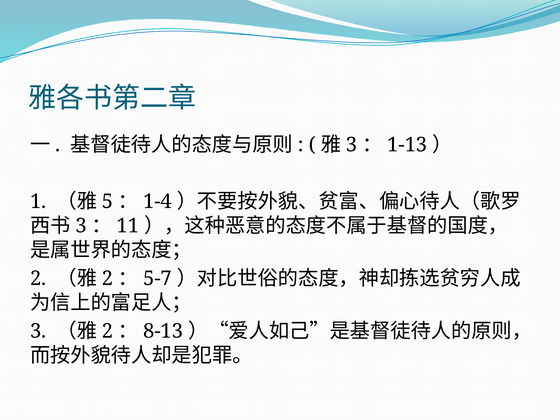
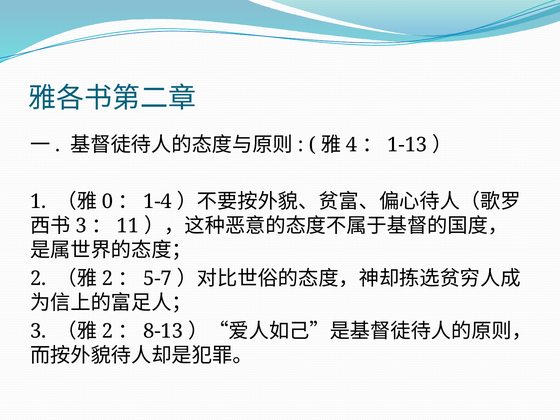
3: 3 -> 4 (352, 145)
5: 5 -> 0 (107, 202)
